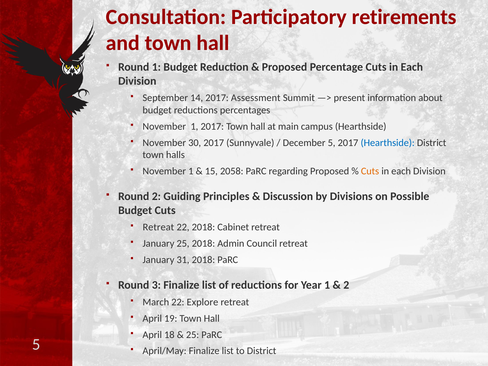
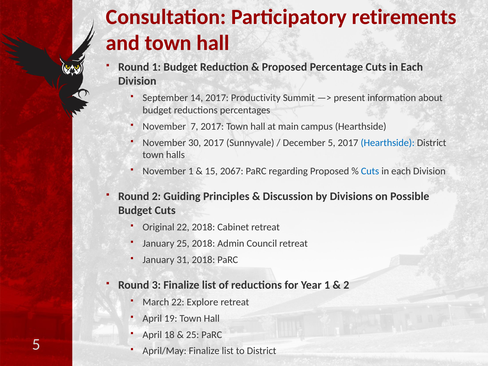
Assessment: Assessment -> Productivity (256, 98)
1: 1 -> 7 (194, 126)
2058: 2058 -> 2067 (232, 171)
Cuts colour: orange -> blue (370, 171)
Retreat: Retreat -> Original (158, 227)
